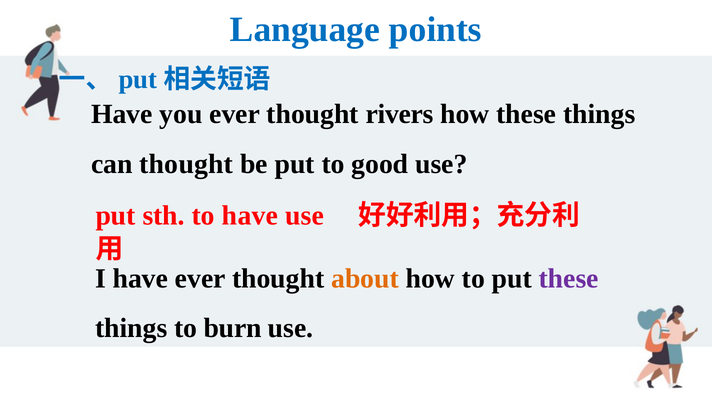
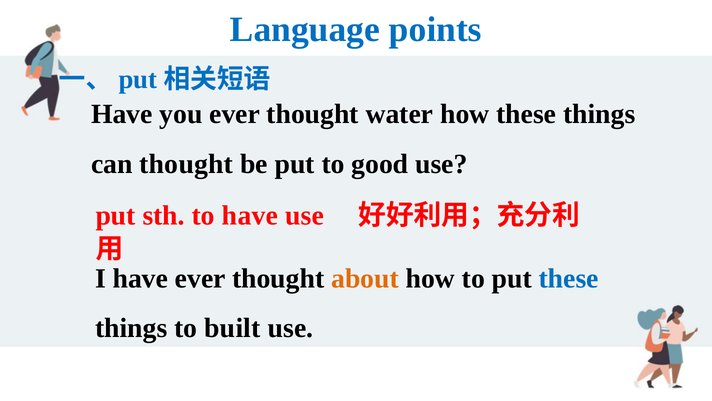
rivers: rivers -> water (399, 114)
these colour: purple -> blue (569, 278)
burn: burn -> built (232, 328)
